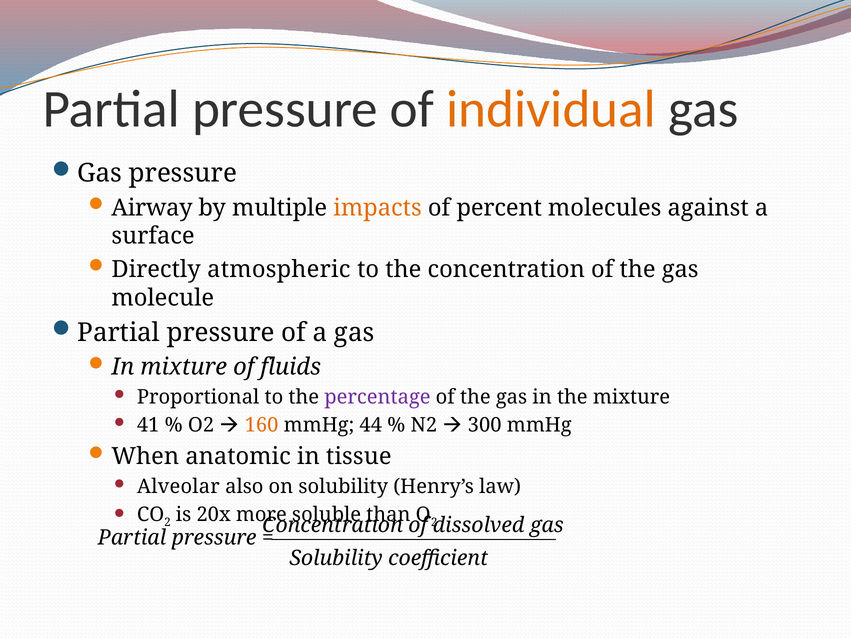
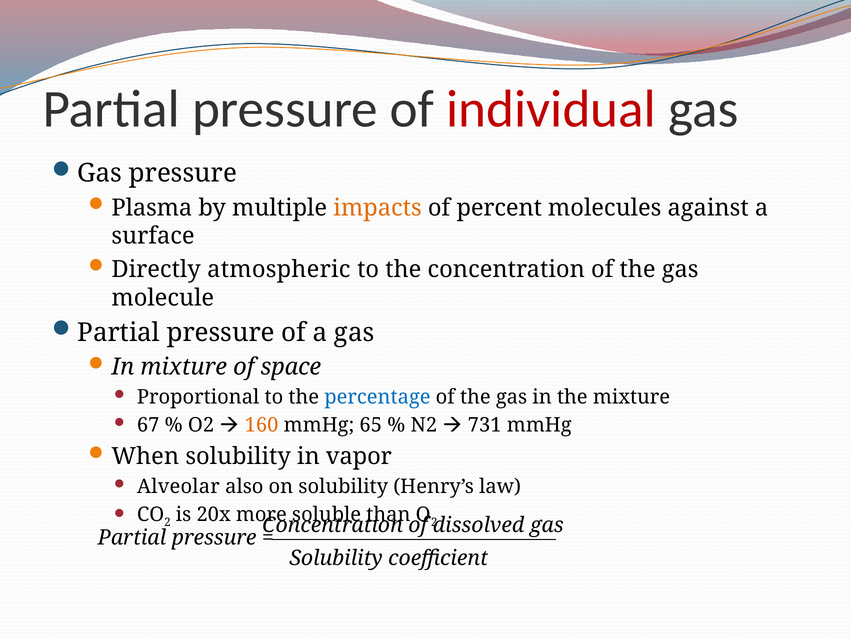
individual colour: orange -> red (551, 109)
Airway: Airway -> Plasma (152, 208)
fluids: fluids -> space (291, 367)
percentage colour: purple -> blue (377, 397)
41: 41 -> 67 (148, 426)
44: 44 -> 65 (371, 426)
300: 300 -> 731 (485, 426)
When anatomic: anatomic -> solubility (238, 457)
tissue: tissue -> vapor (359, 457)
